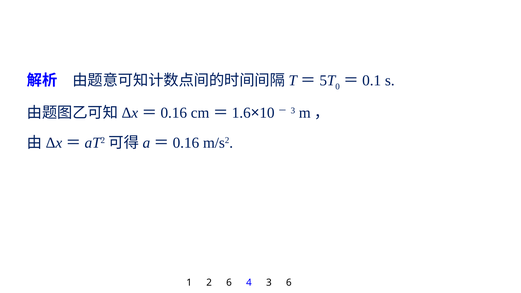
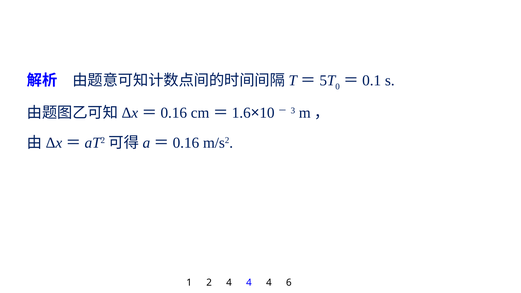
2 6: 6 -> 4 (229, 283)
3: 3 -> 4 (269, 283)
